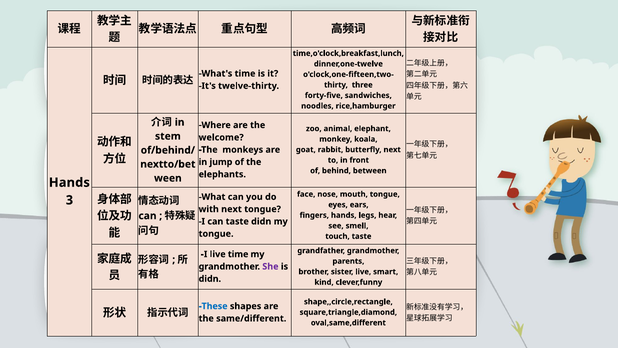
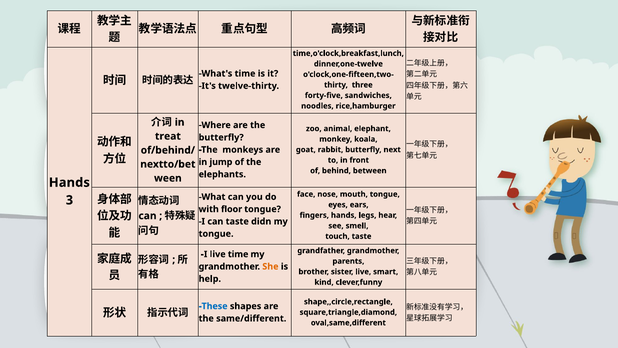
stem: stem -> treat (168, 136)
welcome: welcome -> butterfly (221, 137)
with next: next -> floor (232, 209)
She colour: purple -> orange (270, 266)
didn: didn -> help (210, 279)
